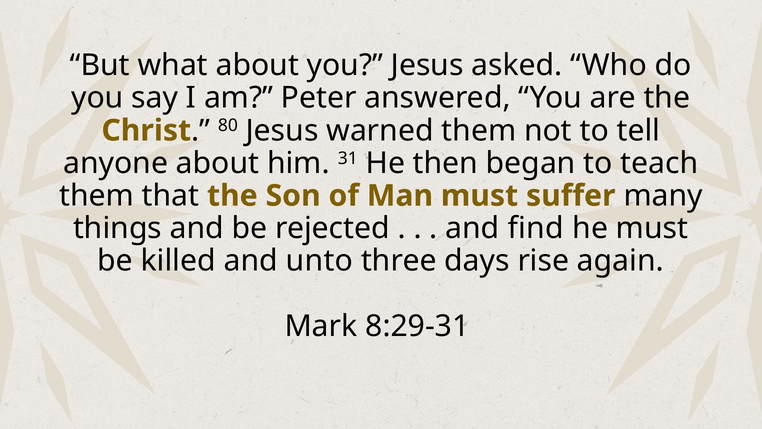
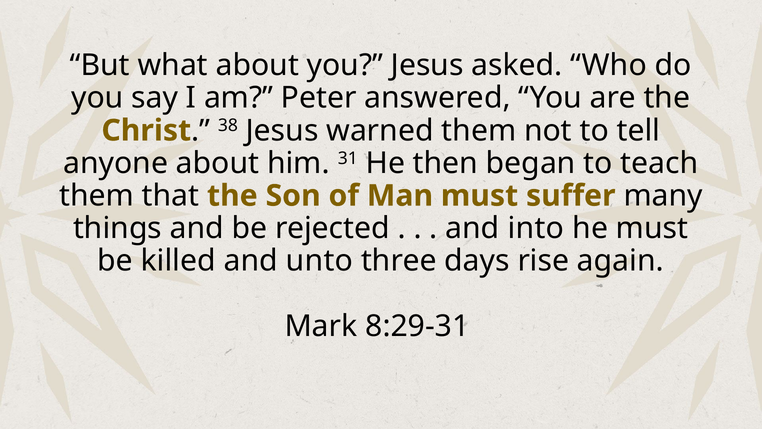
80: 80 -> 38 (228, 126)
find: find -> into (536, 228)
